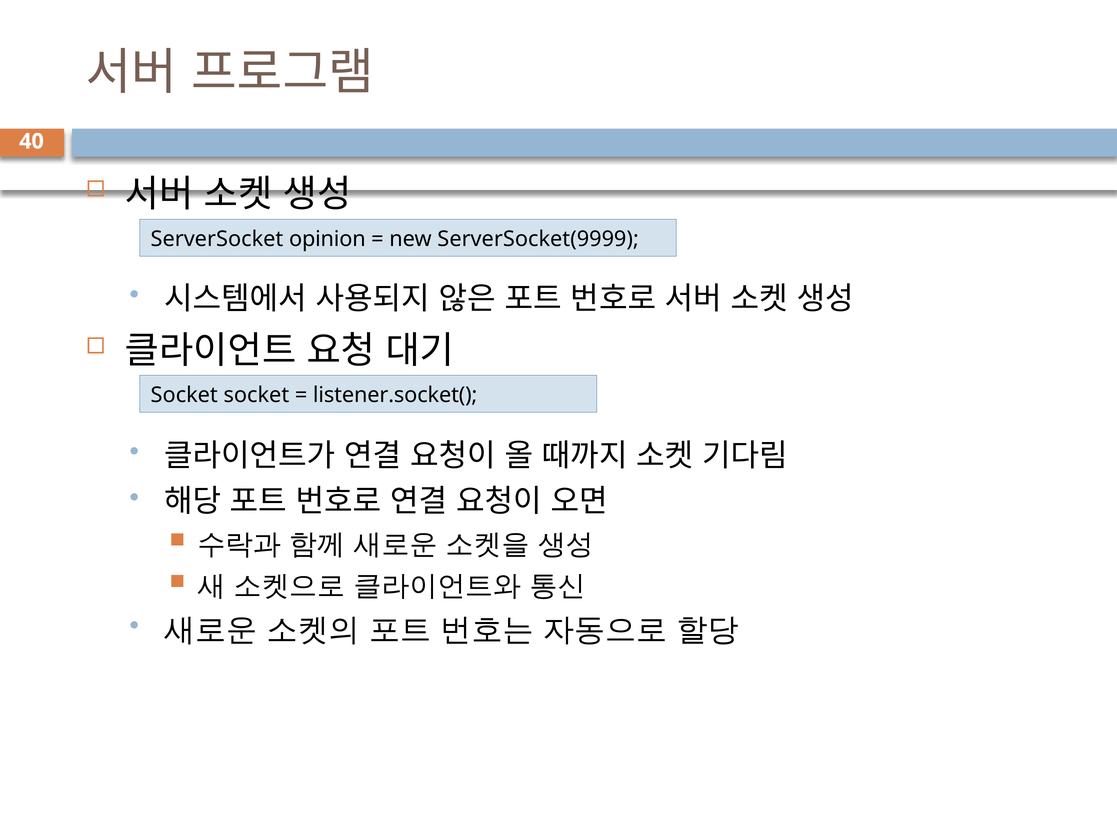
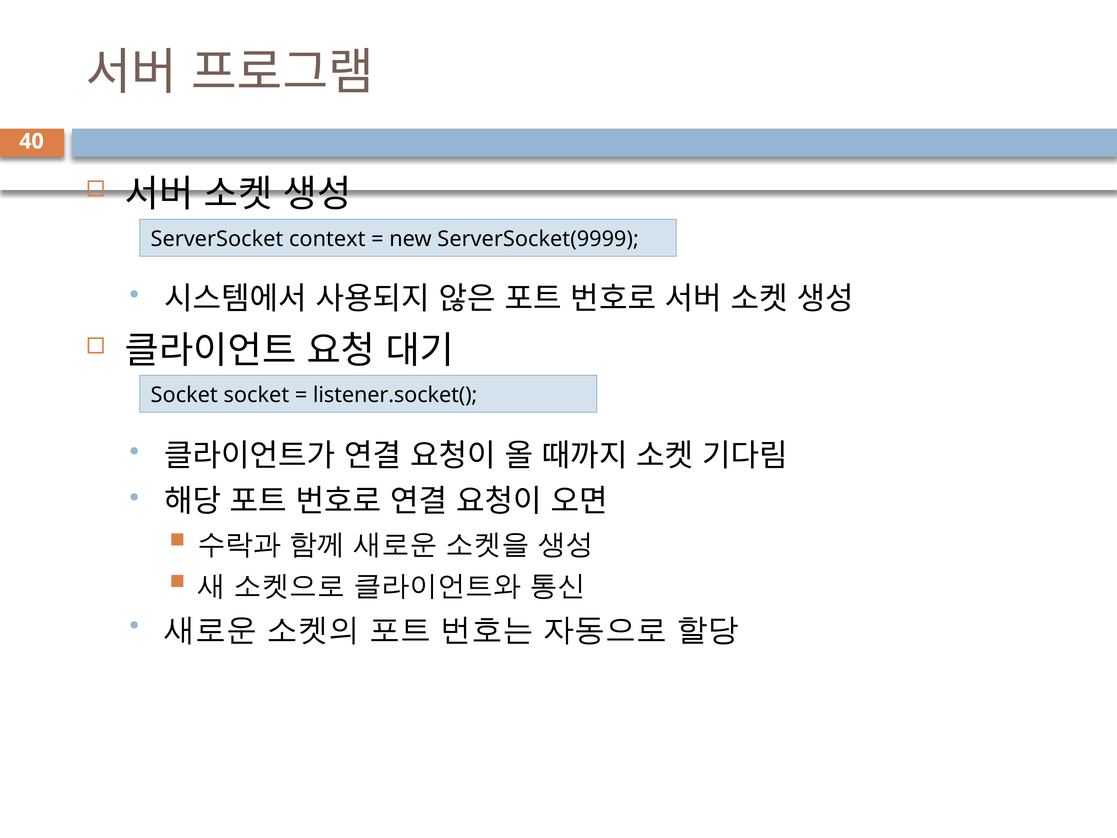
opinion: opinion -> context (327, 239)
